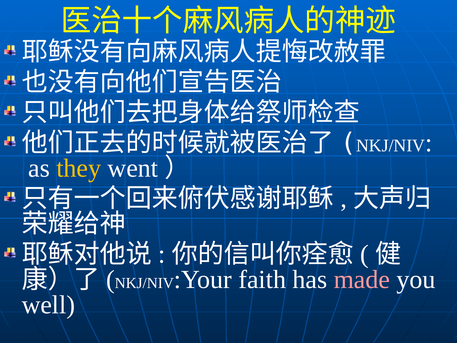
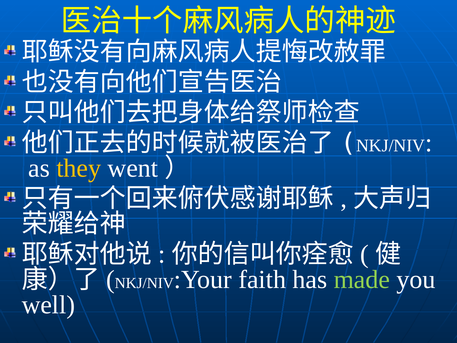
made colour: pink -> light green (362, 279)
